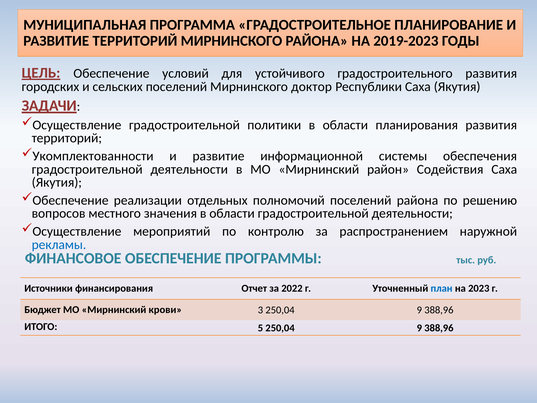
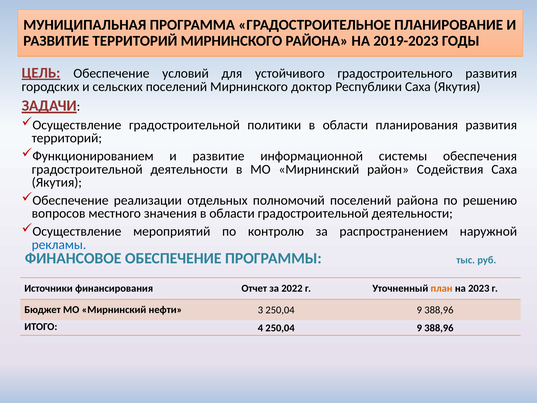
Укомплектованности: Укомплектованности -> Функционированием (93, 156)
план colour: blue -> orange (442, 288)
крови: крови -> нефти (165, 310)
5: 5 -> 4 (260, 328)
